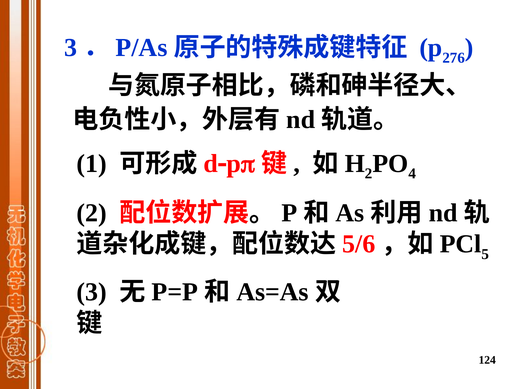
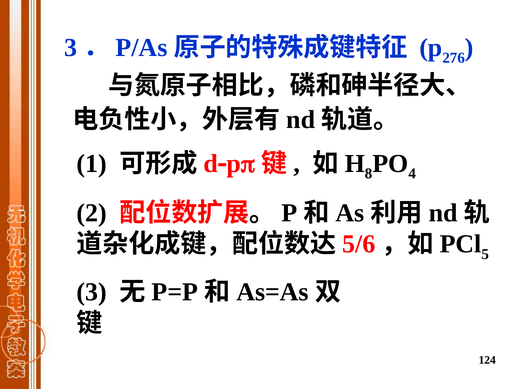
2: 2 -> 8 (369, 174)
